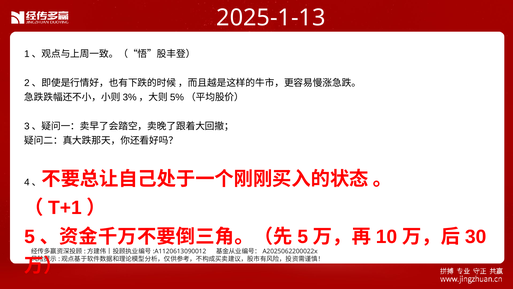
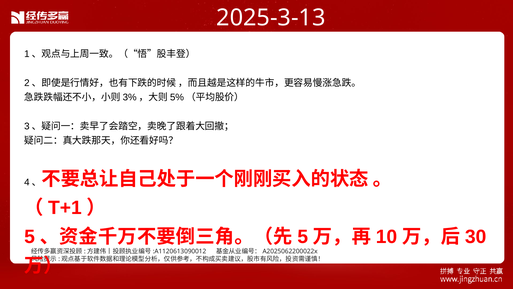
2025-1-13: 2025-1-13 -> 2025-3-13 (271, 18)
